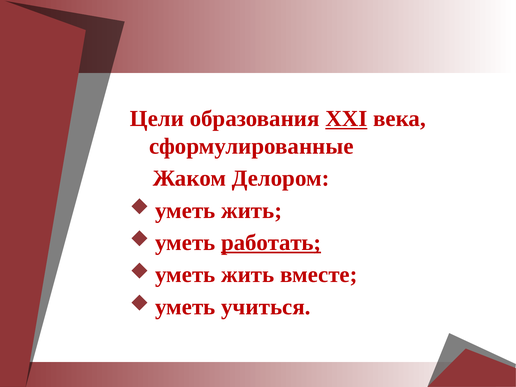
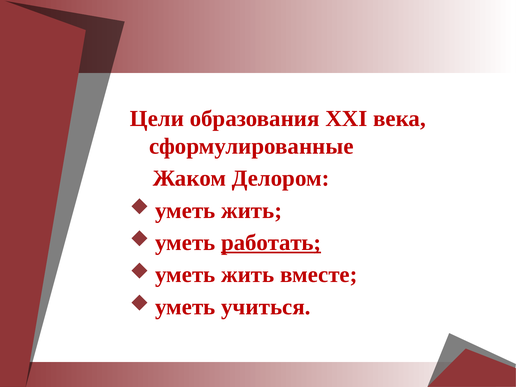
XXI underline: present -> none (346, 119)
